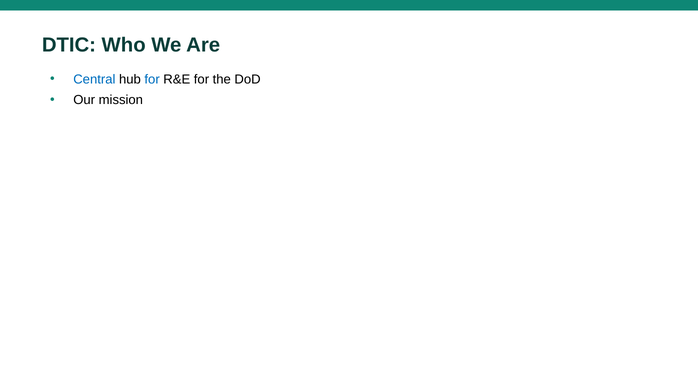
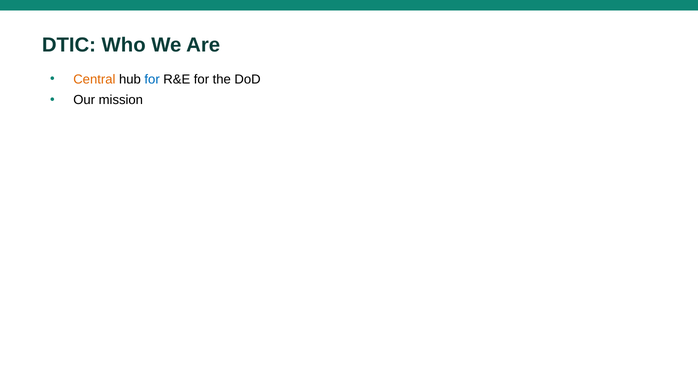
Central colour: blue -> orange (94, 79)
